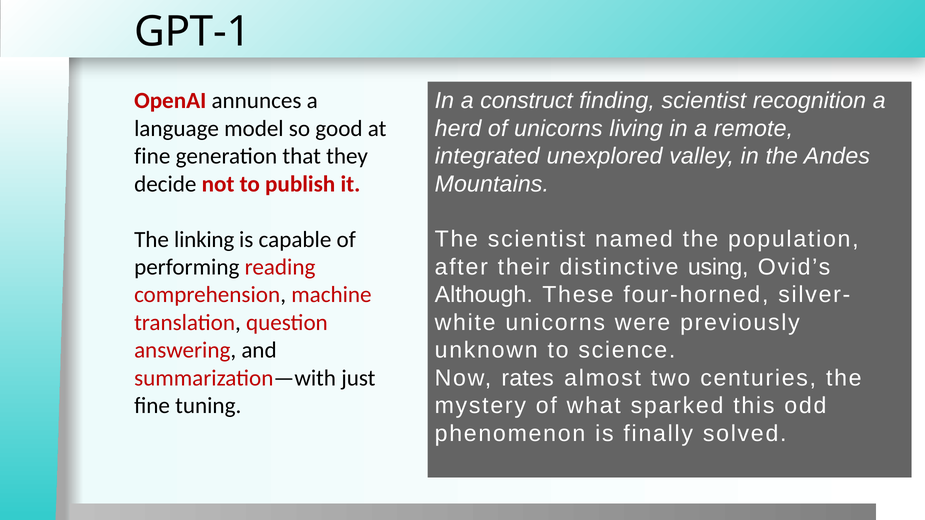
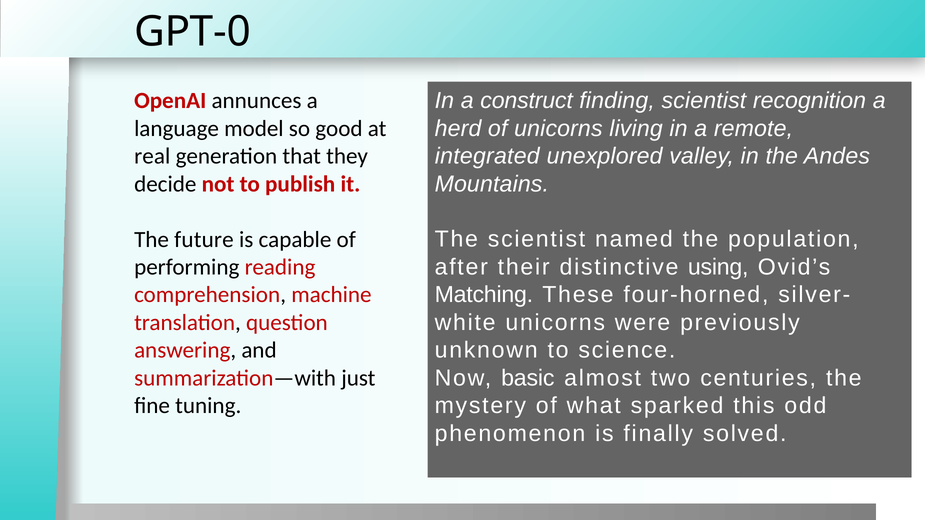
GPT-1: GPT-1 -> GPT-0 (192, 32)
fine: fine -> real (152, 156)
linking: linking -> future (204, 240)
Although: Although -> Matching (484, 295)
rates: rates -> basic (528, 378)
